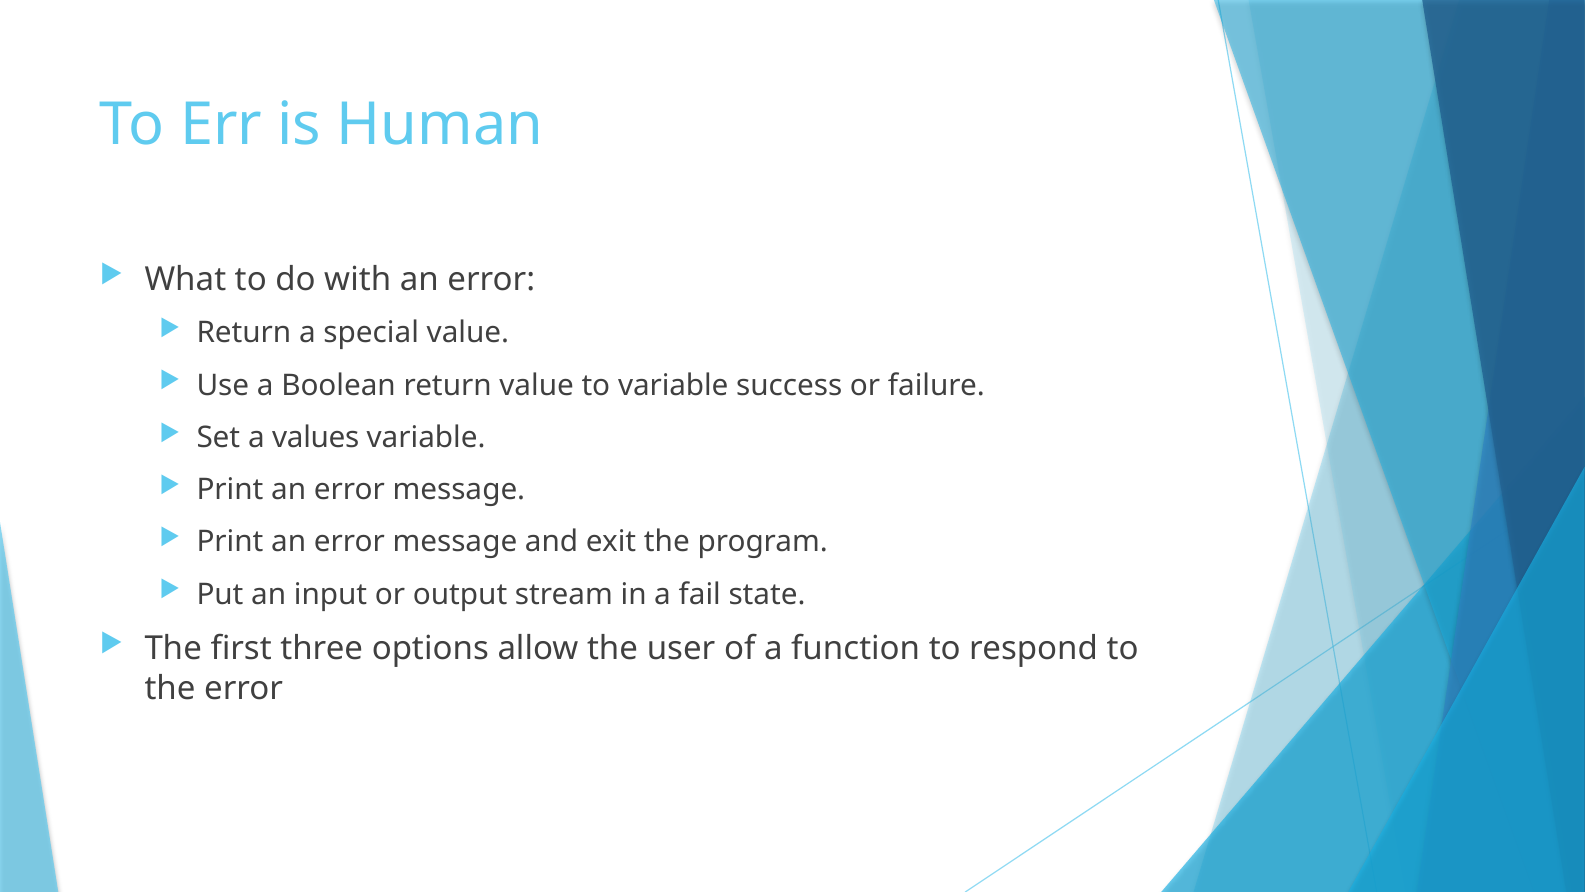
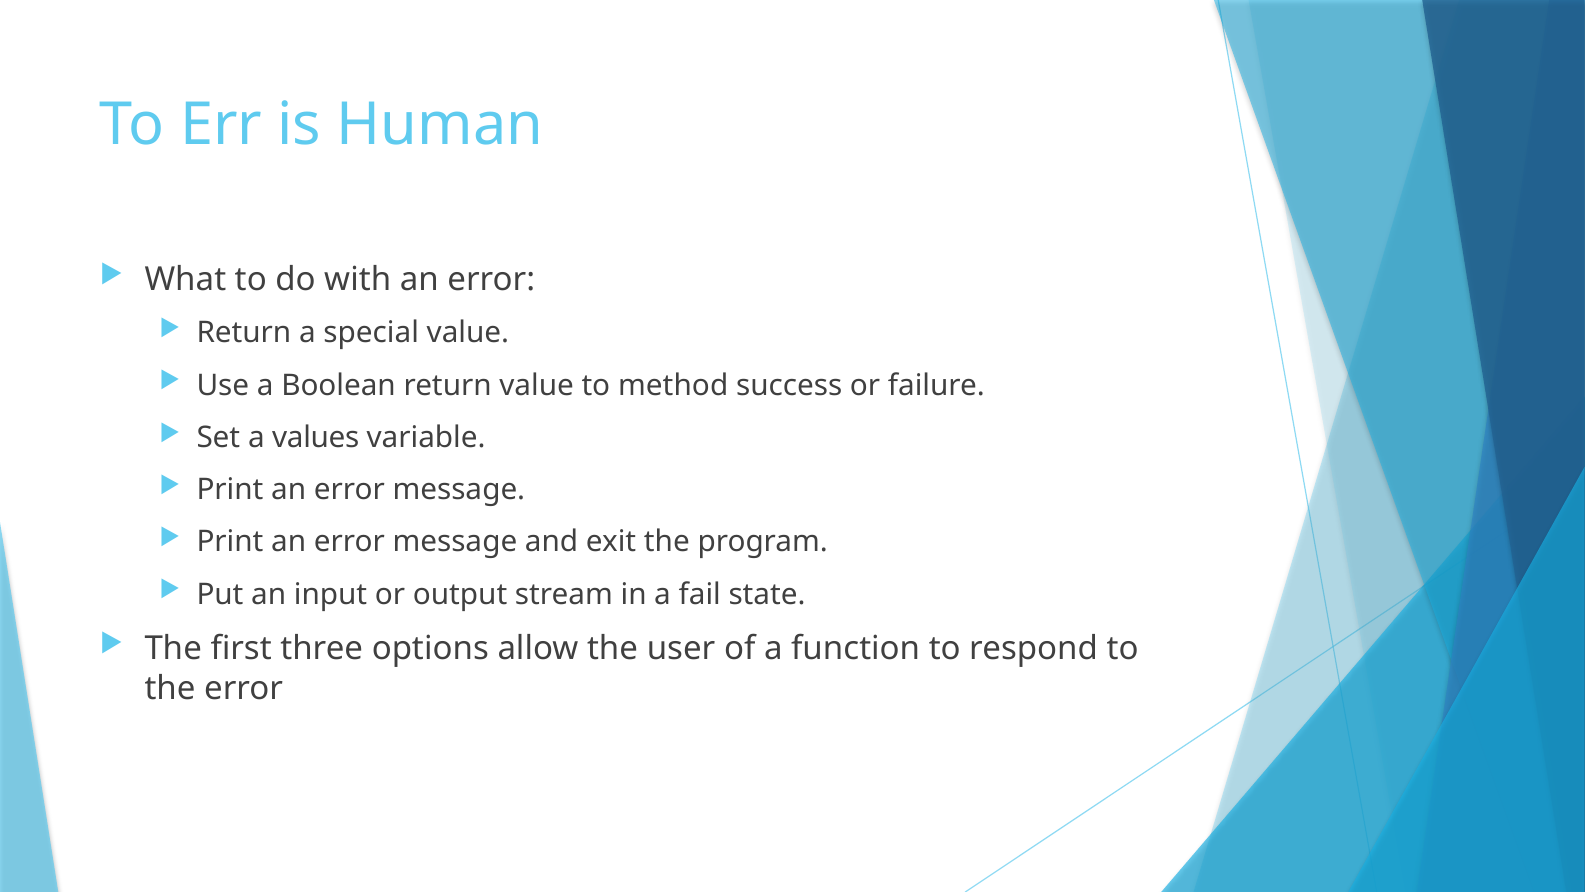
to variable: variable -> method (673, 385)
